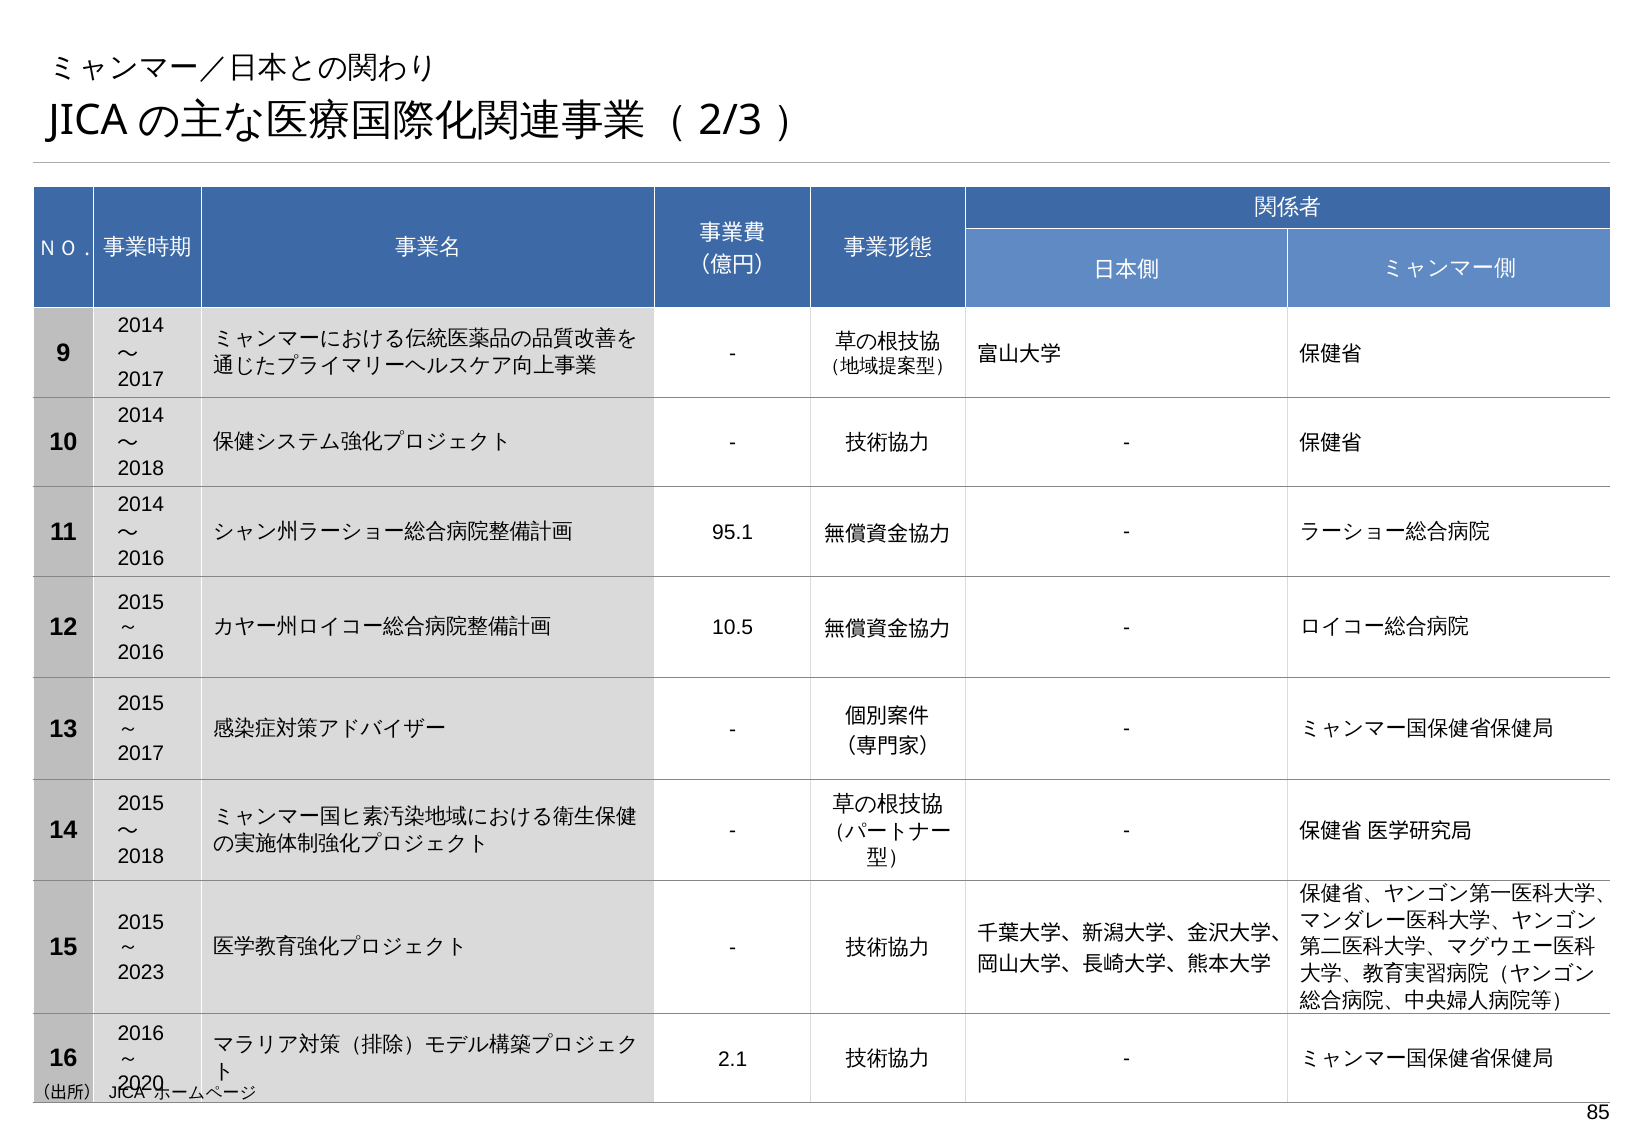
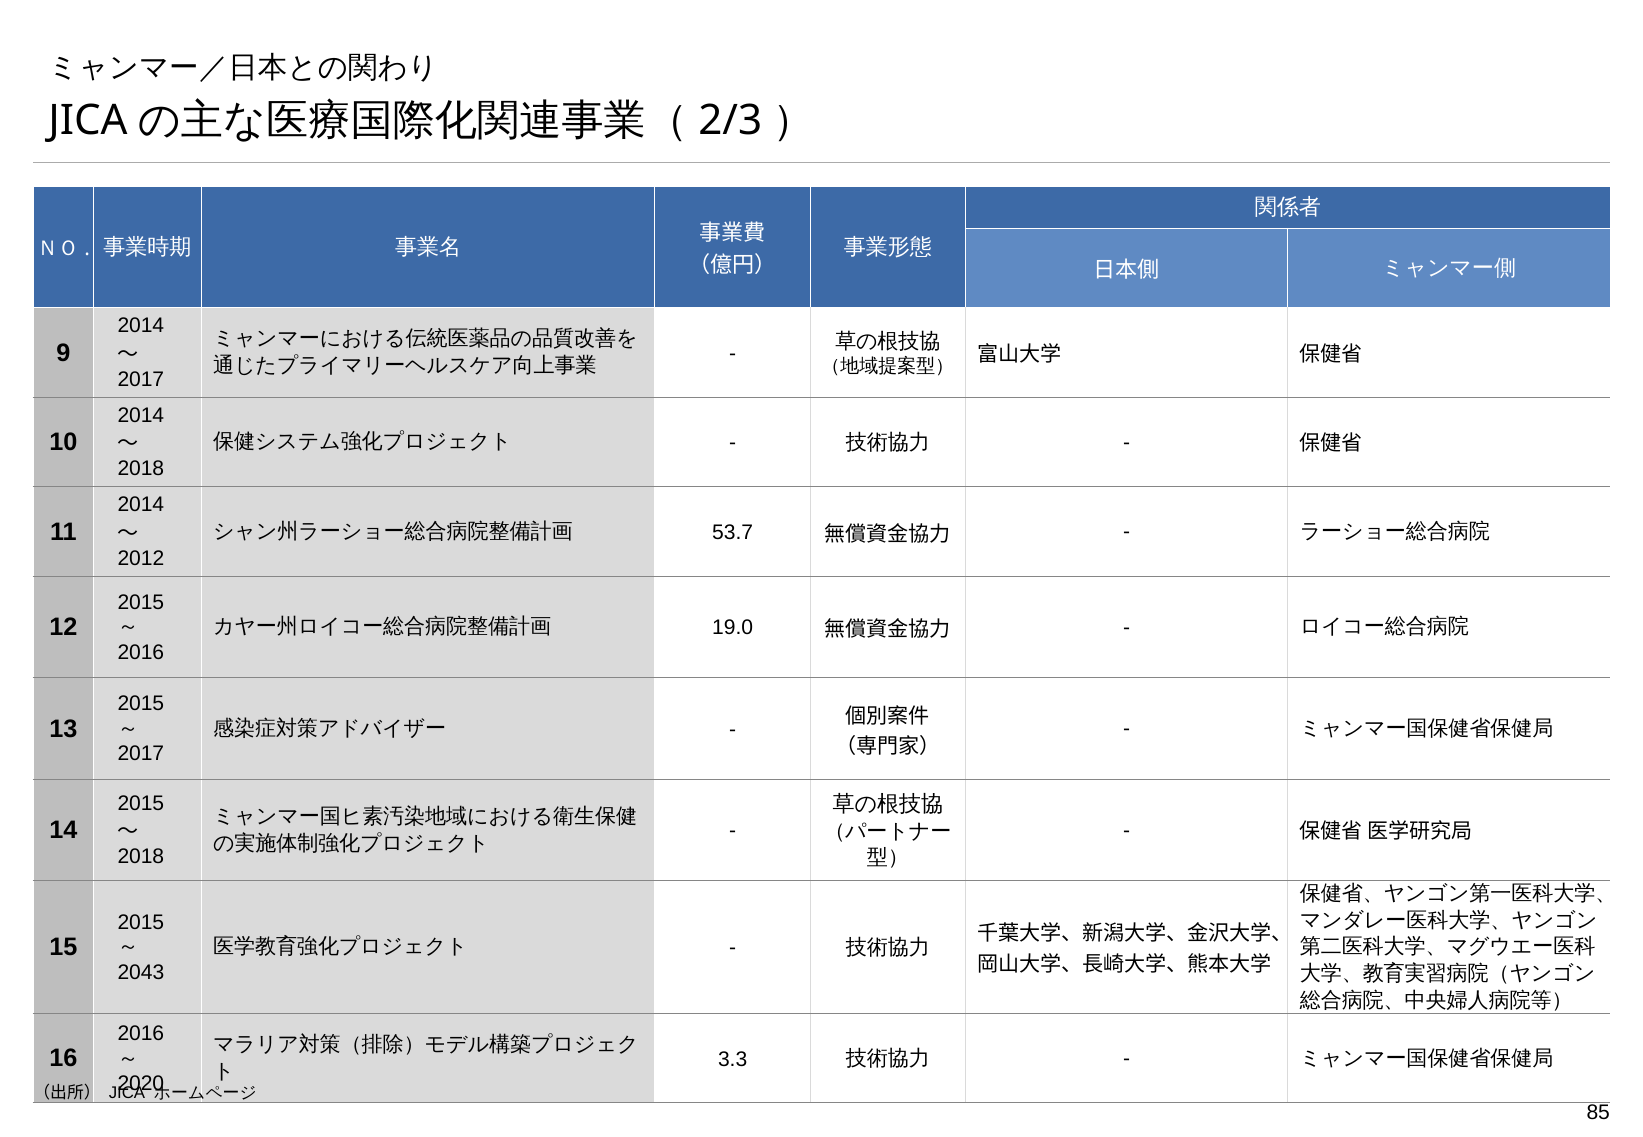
95.1: 95.1 -> 53.7 (733, 533)
2016: 2016 -> 2012 (141, 559)
10.5: 10.5 -> 19.0 (733, 628)
2023: 2023 -> 2043 (141, 973)
2.1: 2.1 -> 3.3 (733, 1060)
